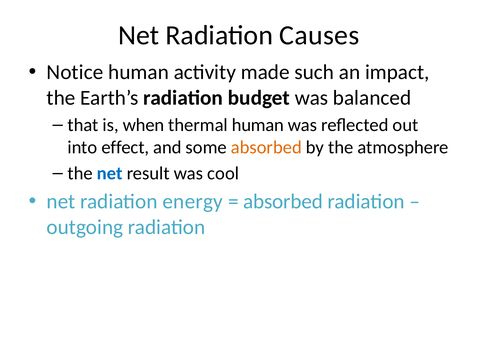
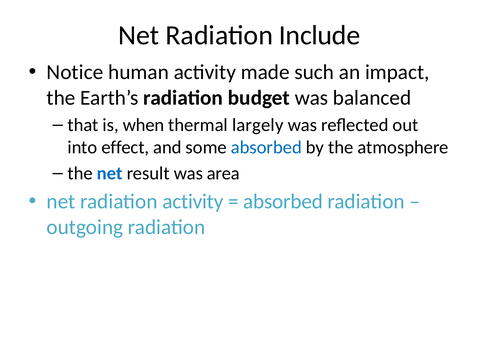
Causes: Causes -> Include (320, 35)
thermal human: human -> largely (258, 125)
absorbed colour: orange -> blue (266, 148)
cool: cool -> area (223, 174)
radiation energy: energy -> activity (193, 202)
